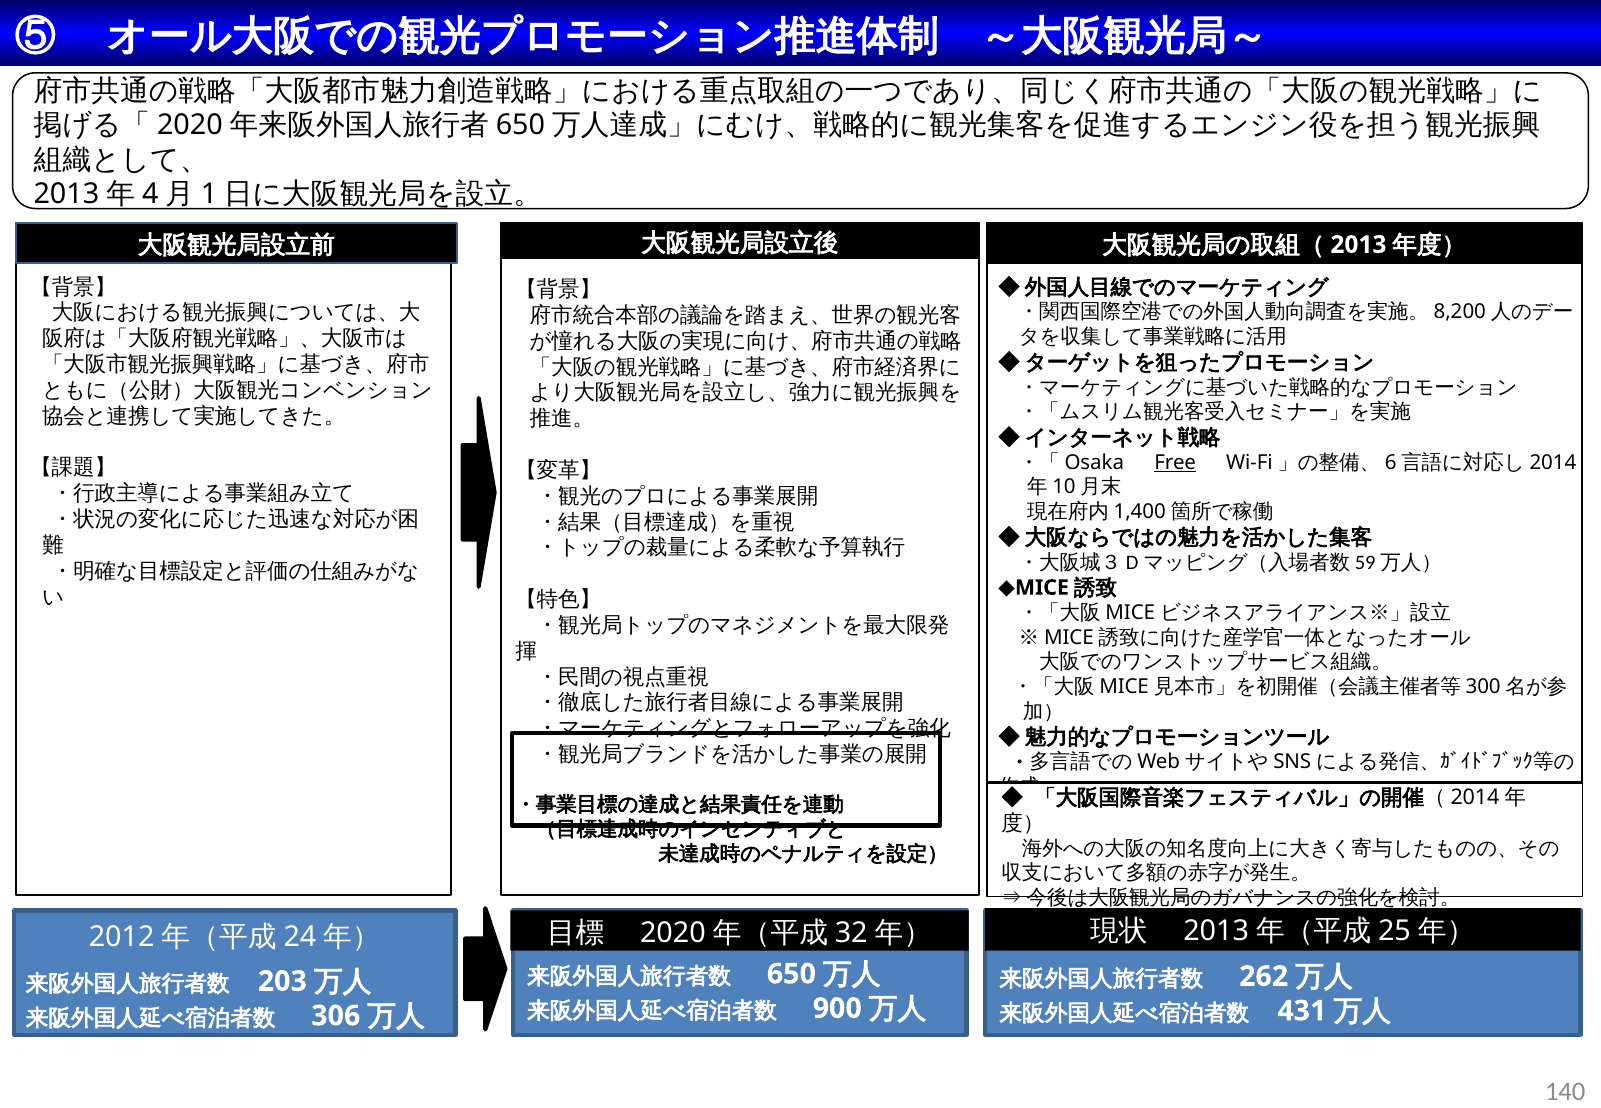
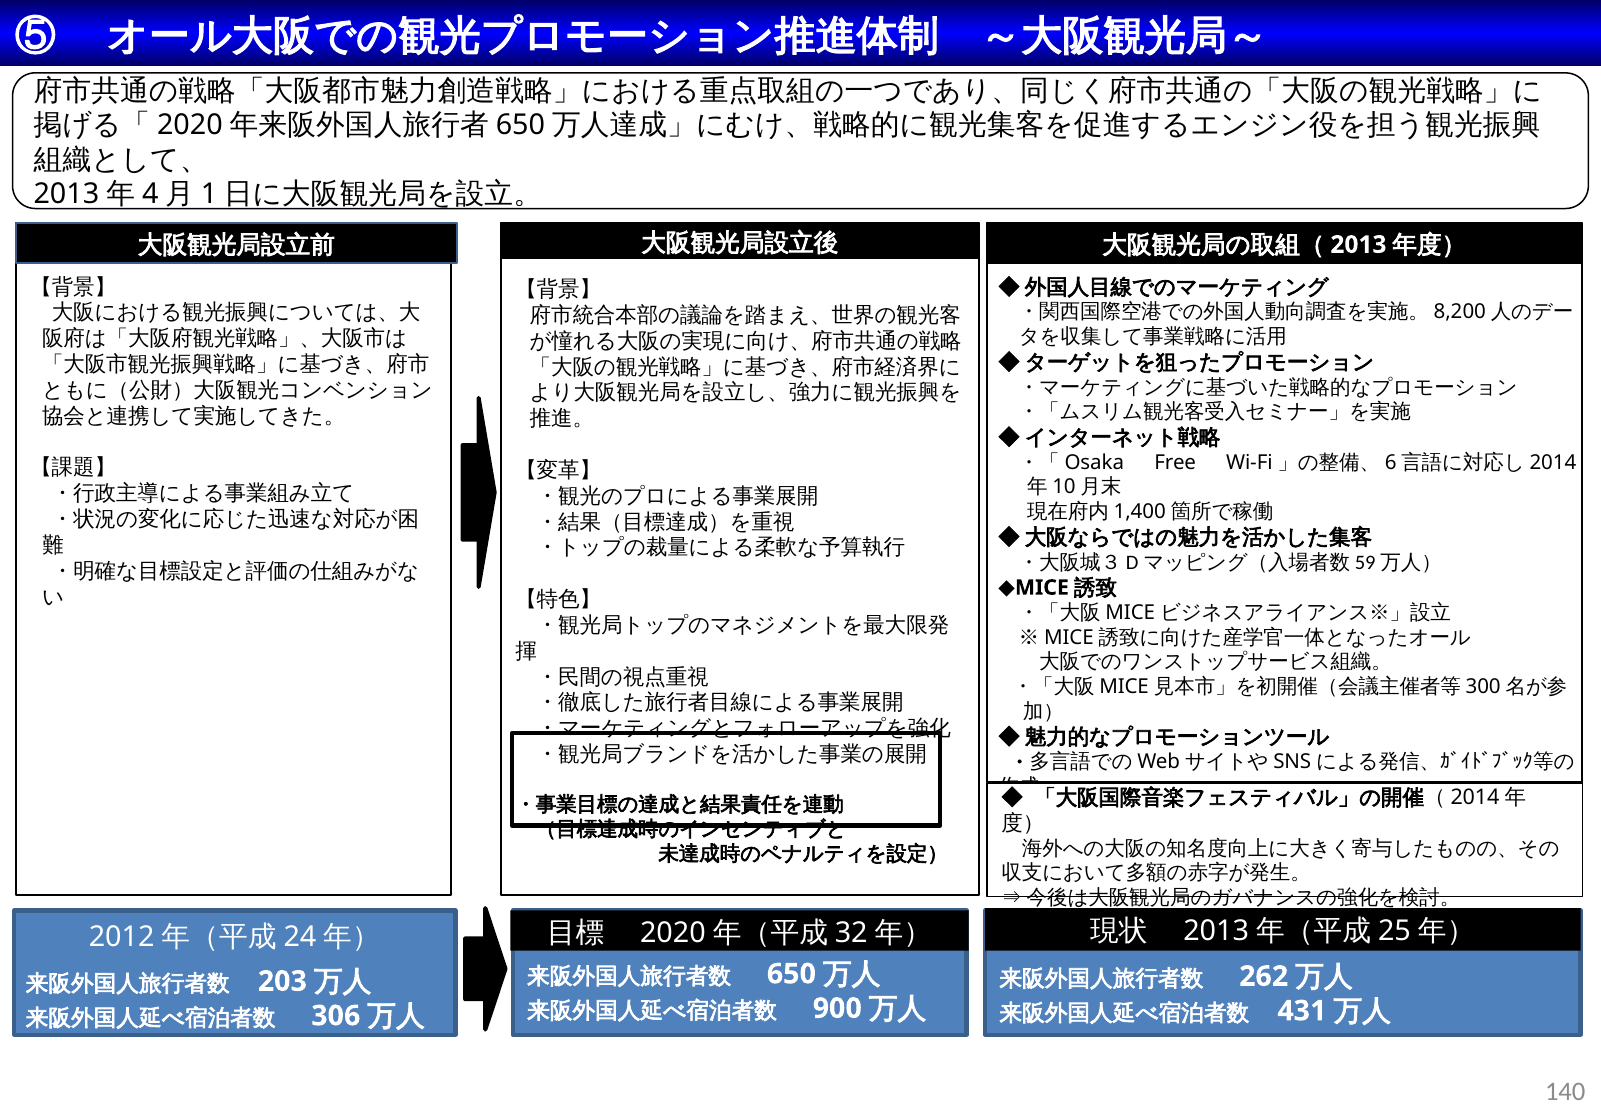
Free underline: present -> none (1175, 463)
